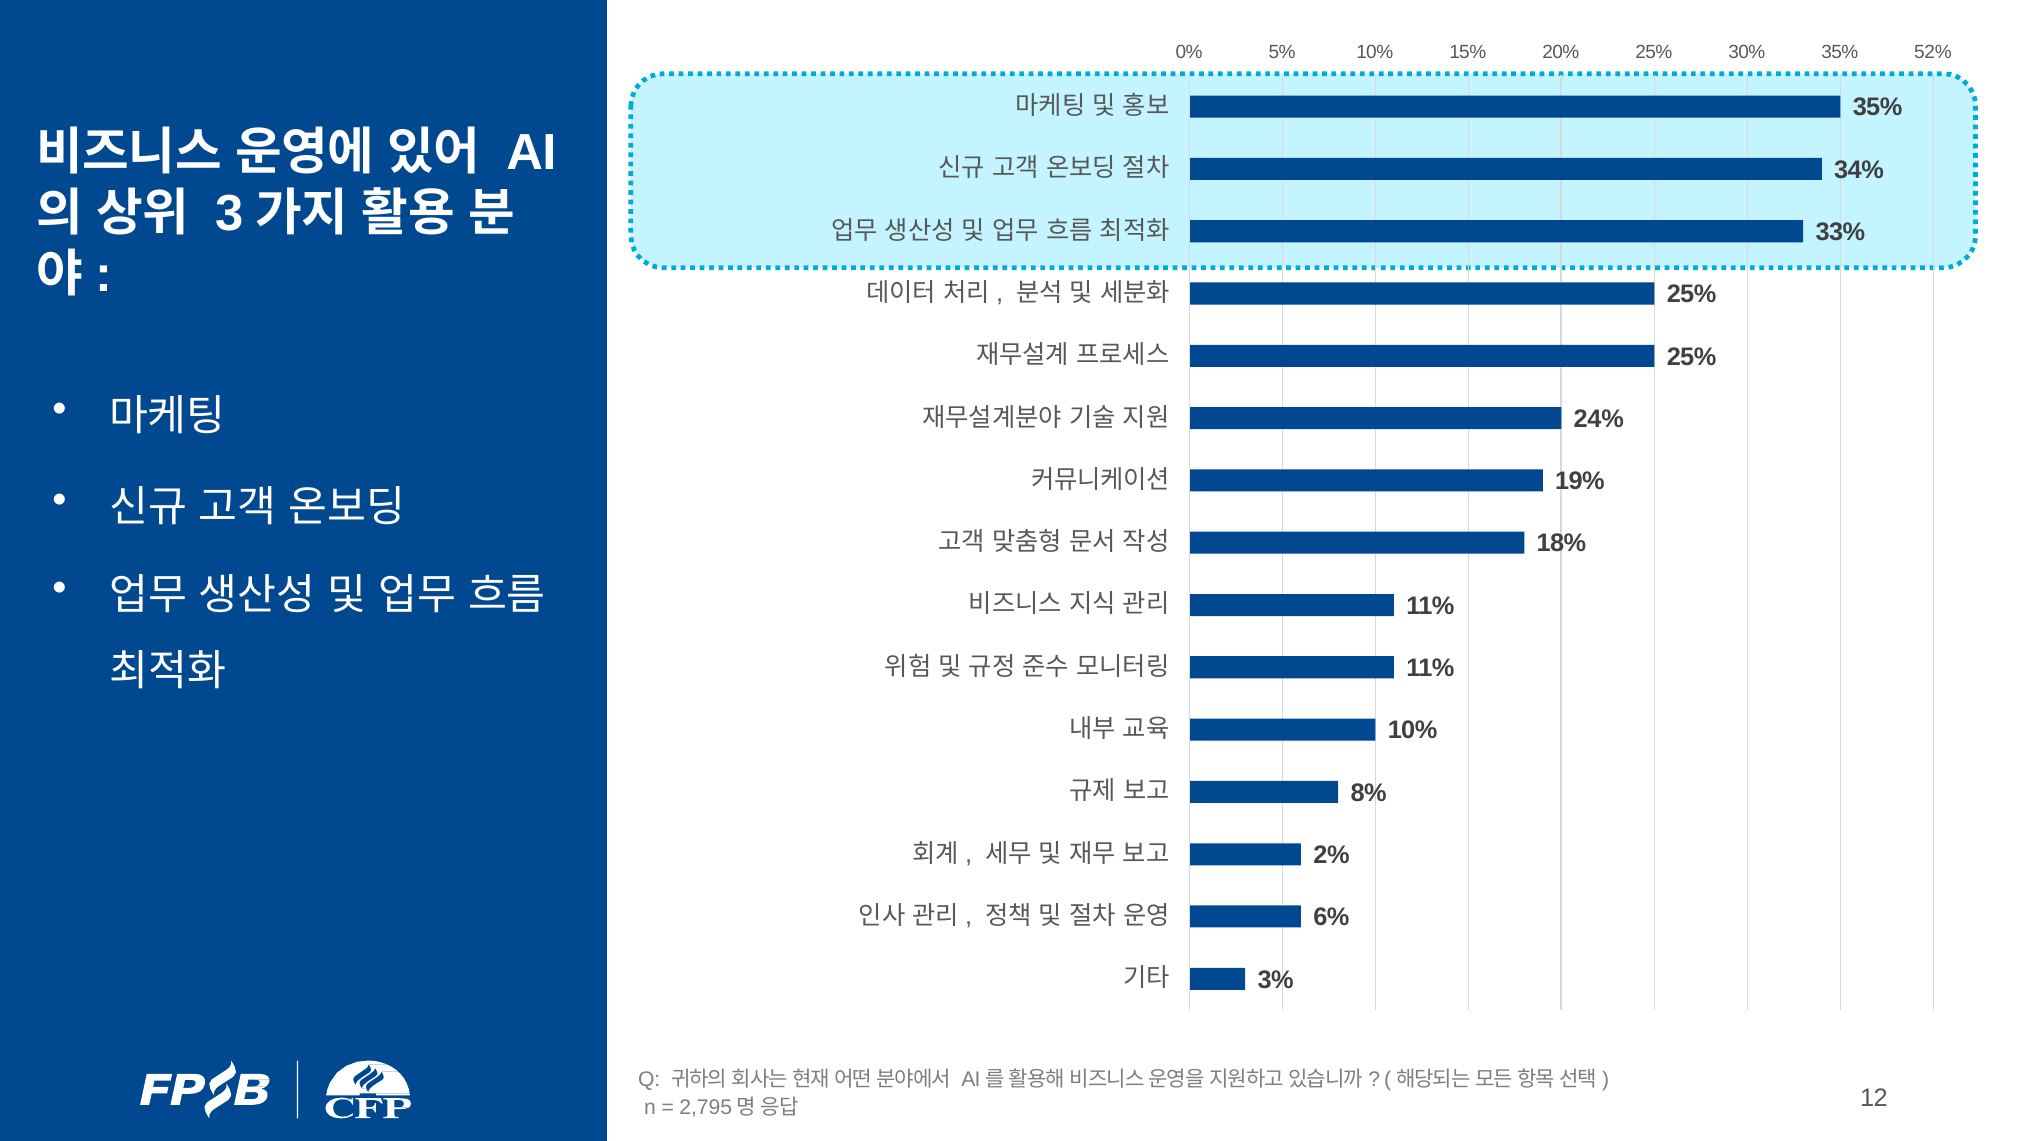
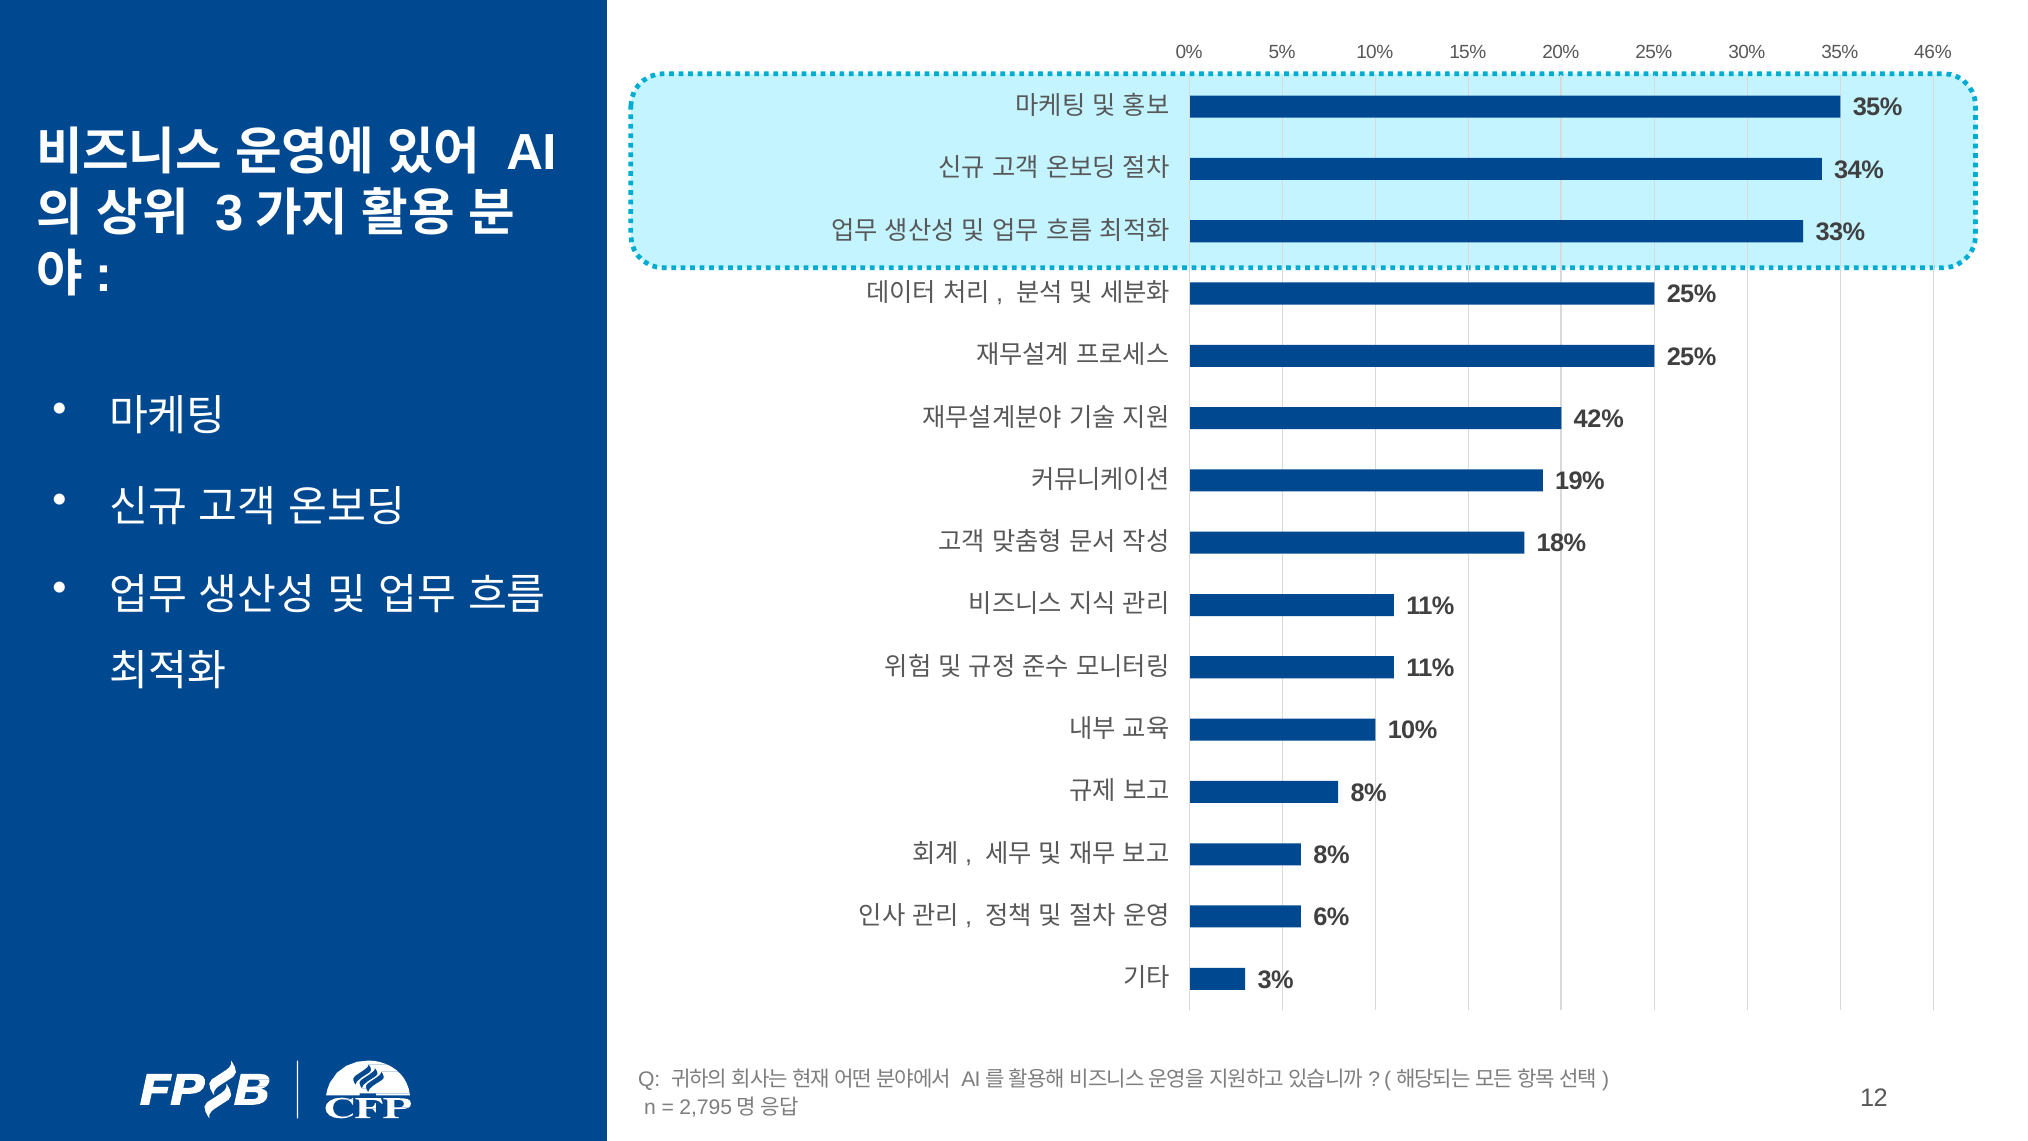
52%: 52% -> 46% (1933, 53)
24%: 24% -> 42% (1599, 419)
2%: 2% -> 8% (1332, 855)
